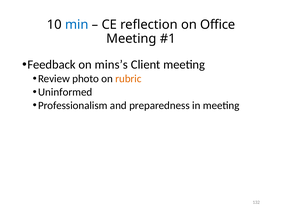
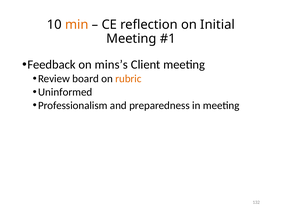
min colour: blue -> orange (77, 25)
Office: Office -> Initial (218, 25)
photo: photo -> board (86, 79)
